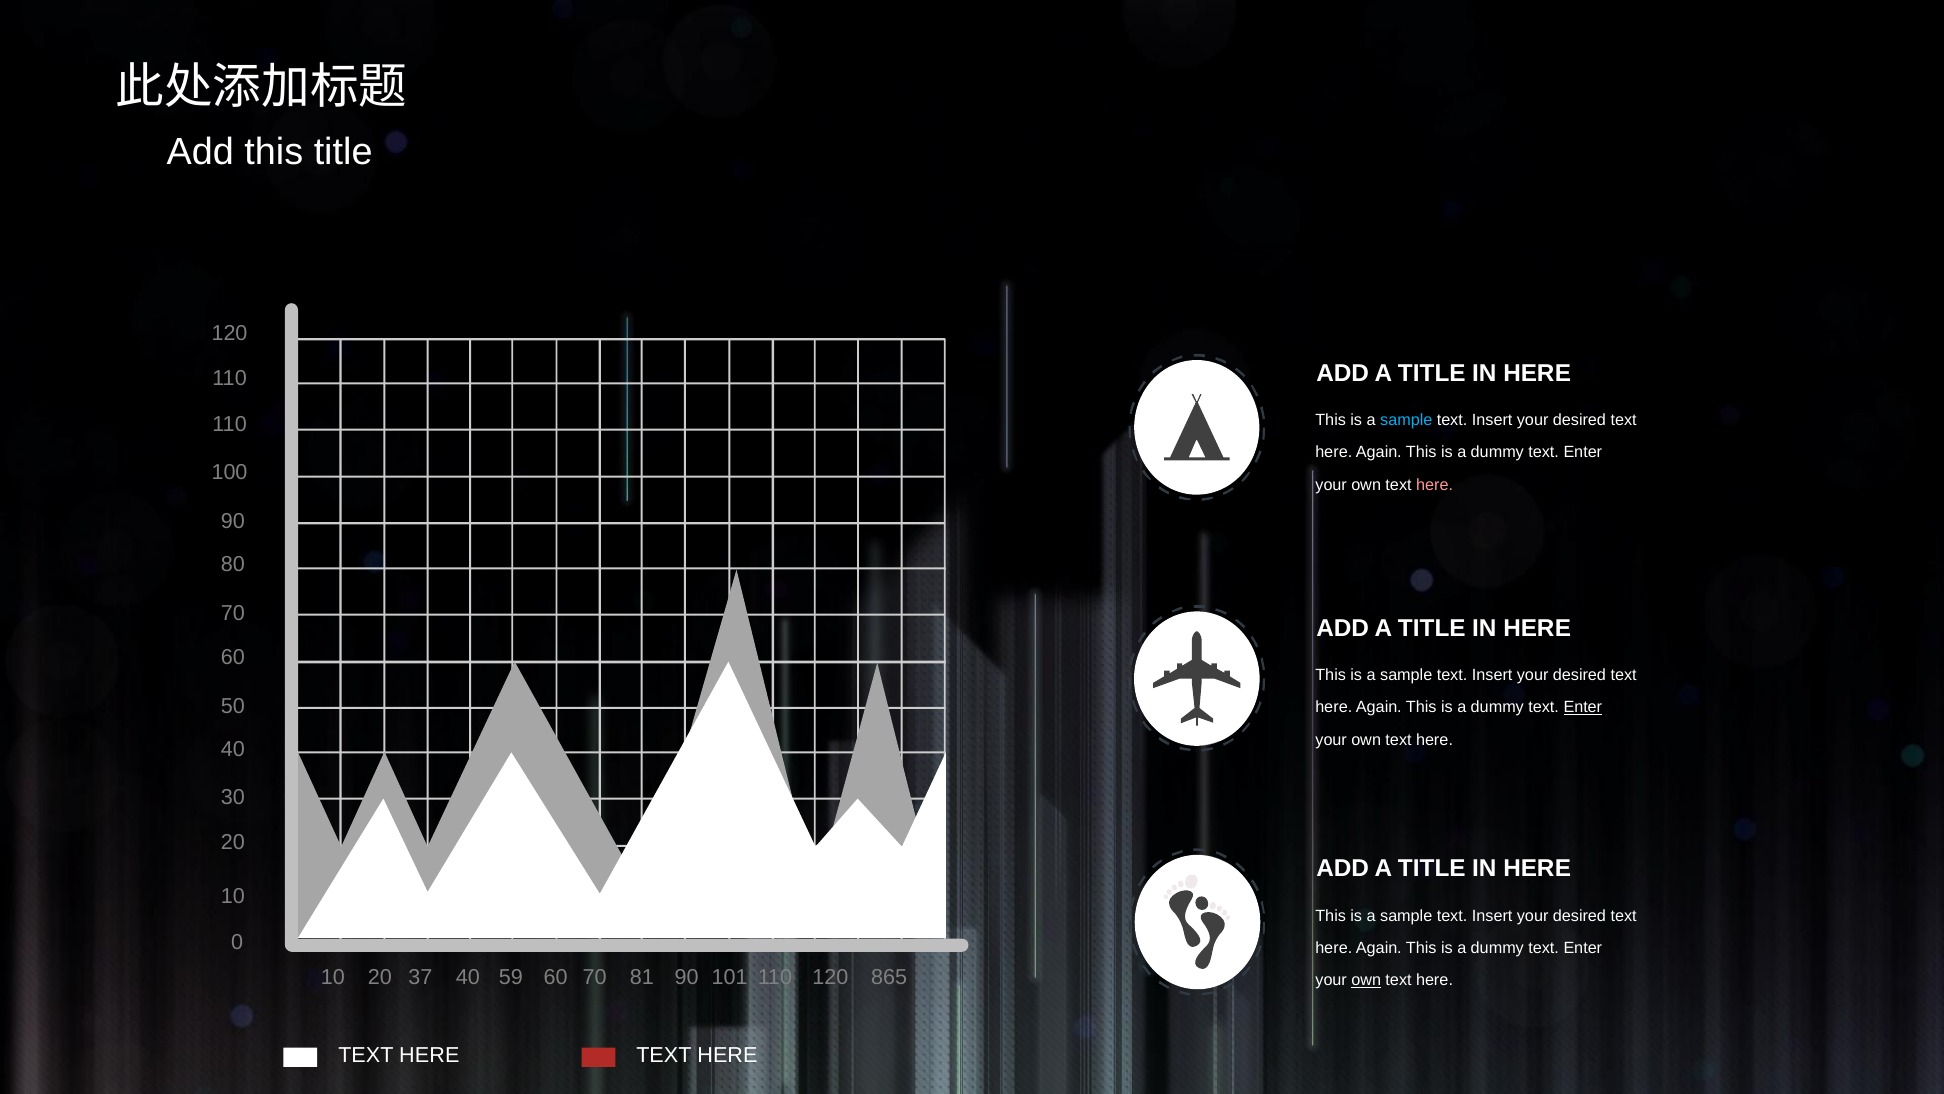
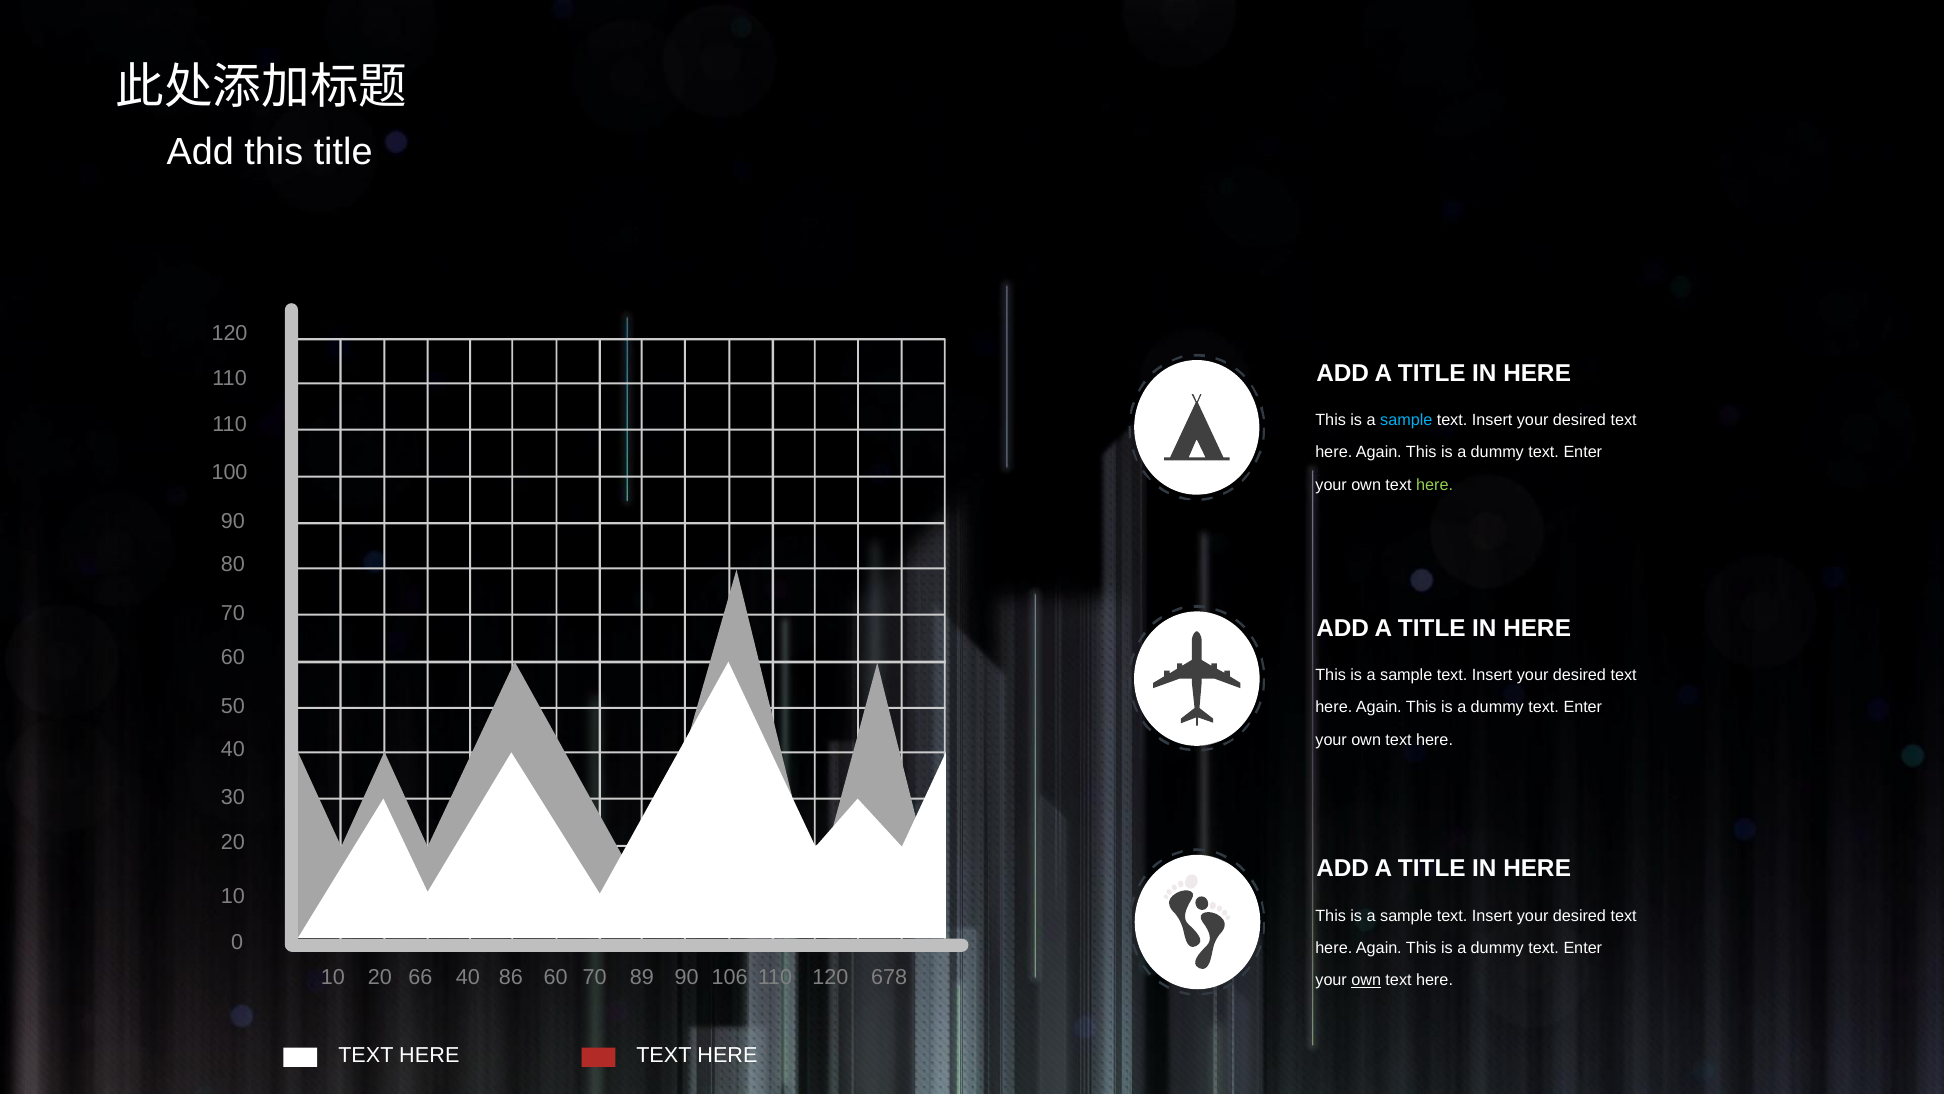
here colour: pink -> light green (1435, 485)
Enter underline: present -> none (1583, 707)
37: 37 -> 66 (420, 977)
59: 59 -> 86 (511, 977)
81: 81 -> 89 (642, 977)
101: 101 -> 106 (730, 977)
865: 865 -> 678 (889, 977)
